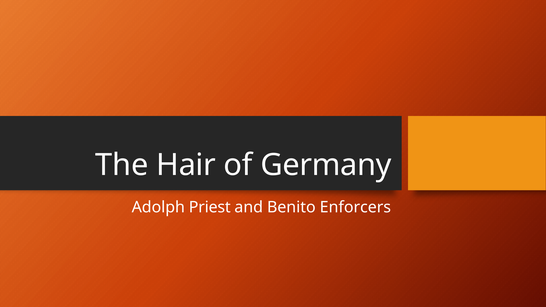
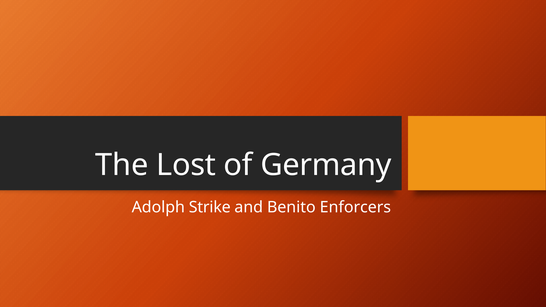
Hair: Hair -> Lost (186, 165)
Priest: Priest -> Strike (210, 207)
